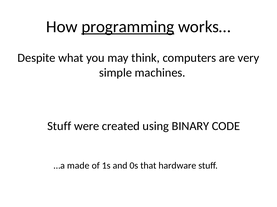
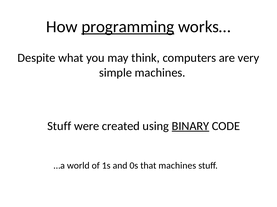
BINARY underline: none -> present (190, 126)
made: made -> world (78, 166)
that hardware: hardware -> machines (177, 166)
